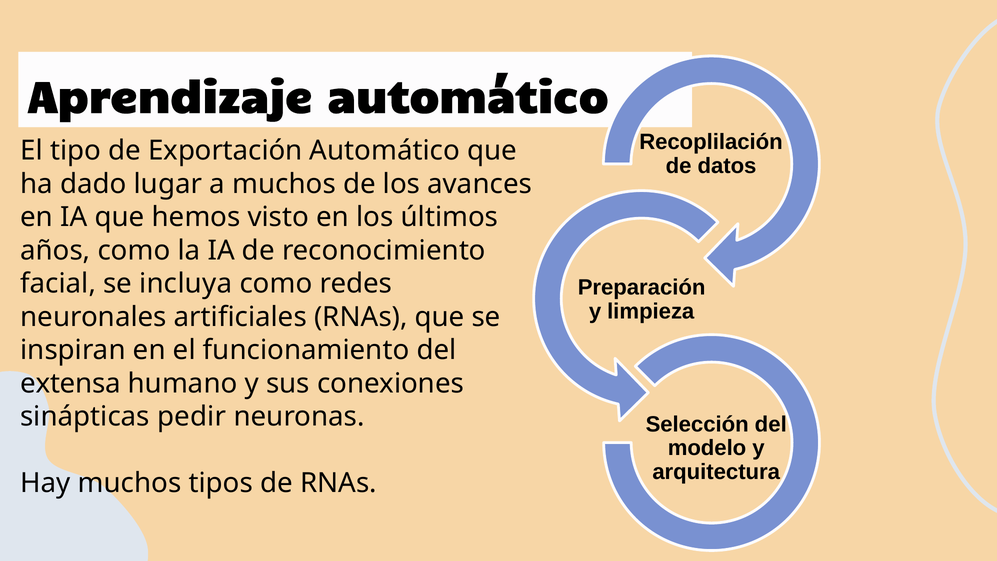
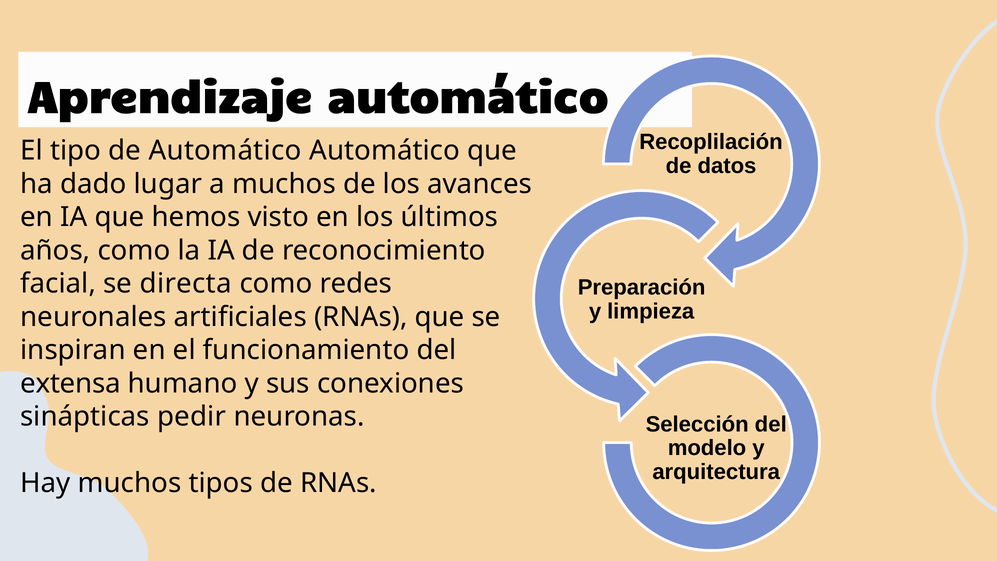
de Exportación: Exportación -> Automático (225, 151)
incluya: incluya -> directa (186, 284)
